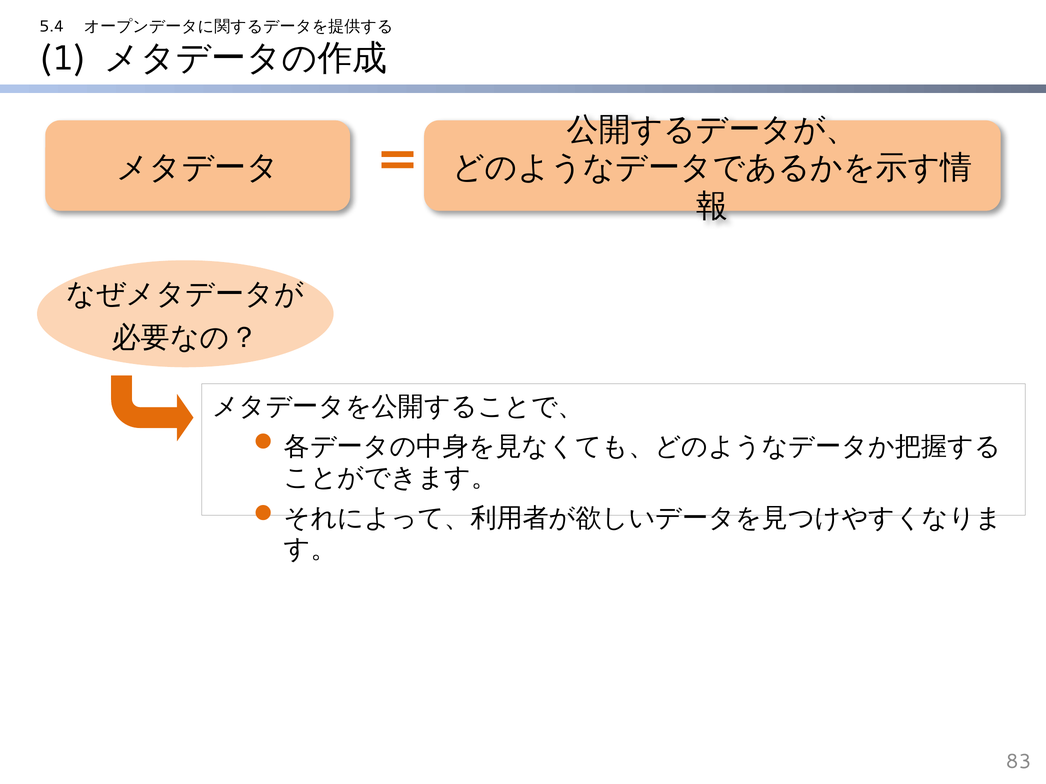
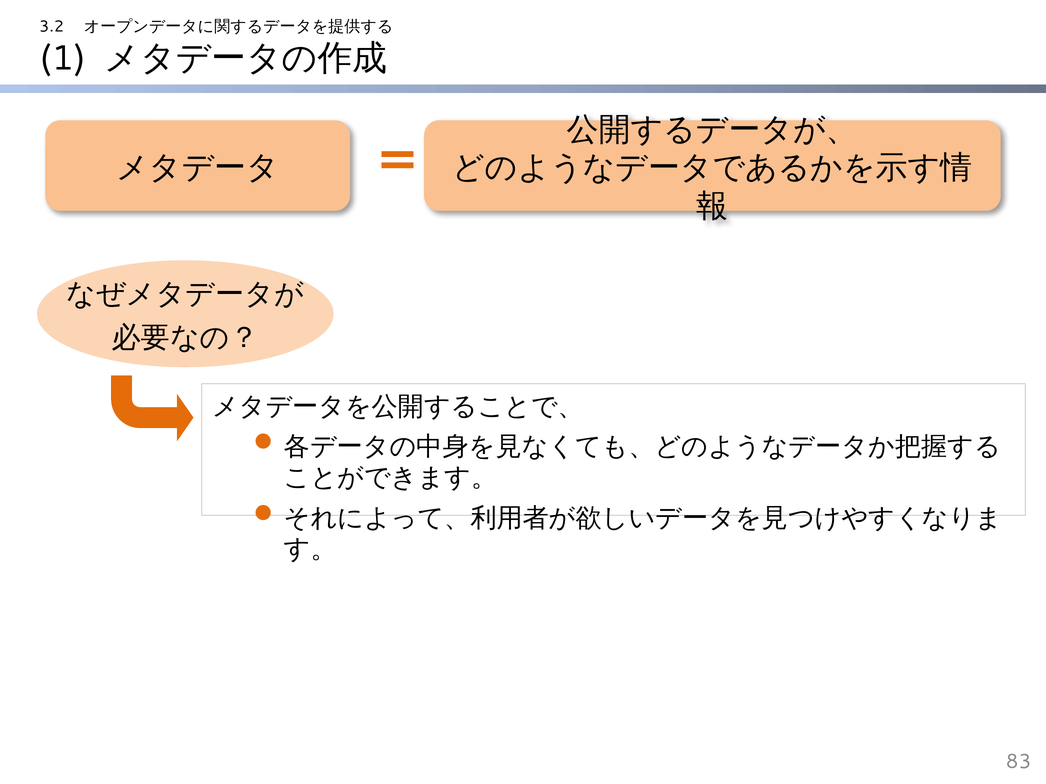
5.4: 5.4 -> 3.2 (52, 27)
